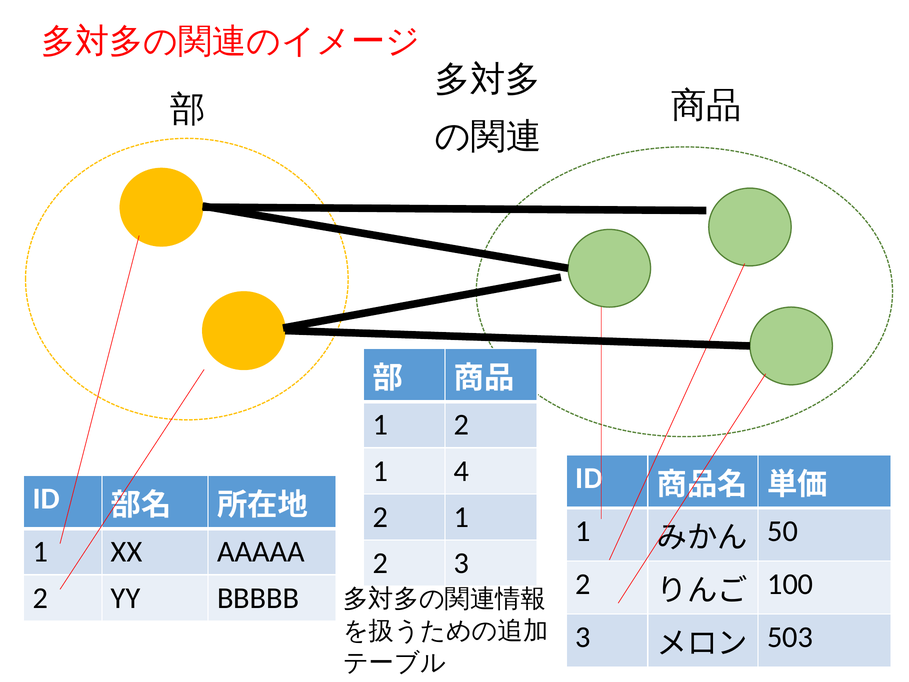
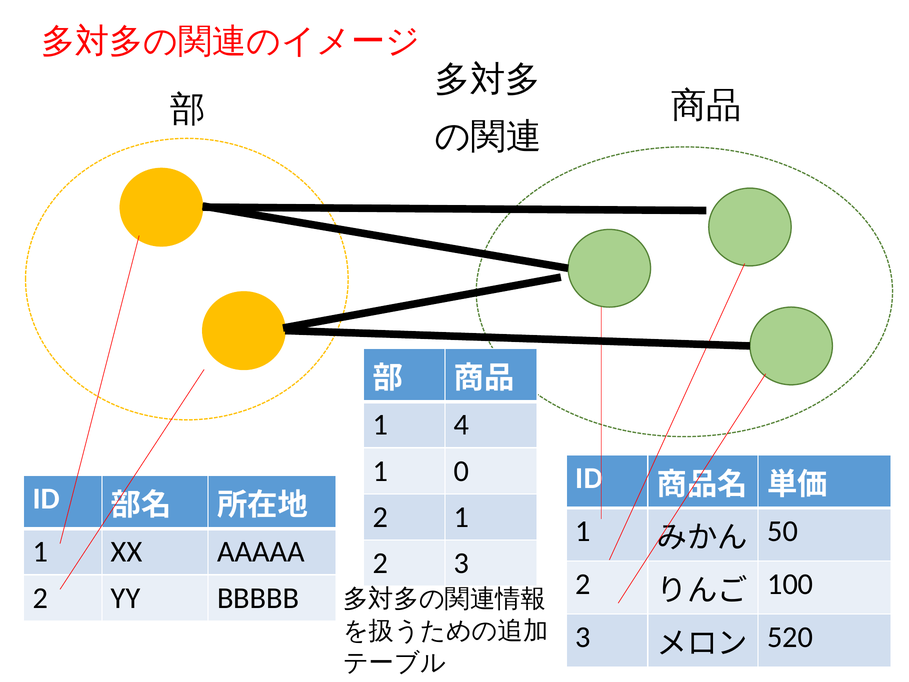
2: 2 -> 4 (462, 425)
4: 4 -> 0 (462, 471)
503: 503 -> 520 (790, 637)
